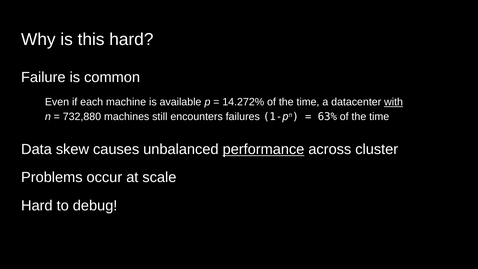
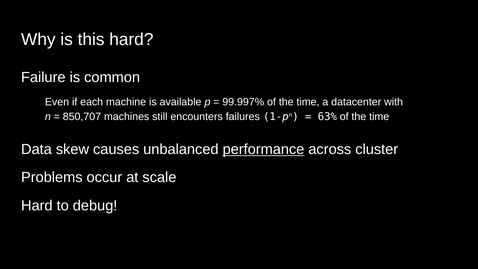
14.272%: 14.272% -> 99.997% (243, 102)
with underline: present -> none (394, 102)
732,880: 732,880 -> 850,707 (82, 117)
